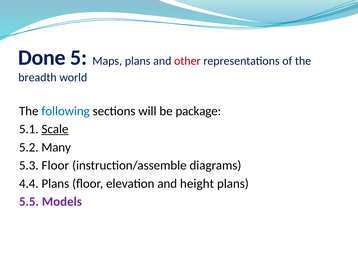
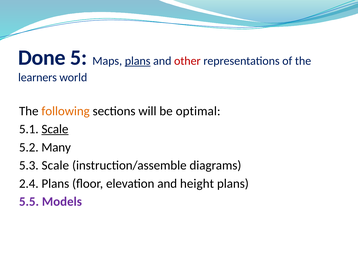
plans underline: none -> present (138, 61)
breadth: breadth -> learners (38, 77)
following colour: blue -> orange (66, 111)
package: package -> optimal (198, 111)
5.3 Floor: Floor -> Scale (55, 165)
4.4: 4.4 -> 2.4 (29, 183)
